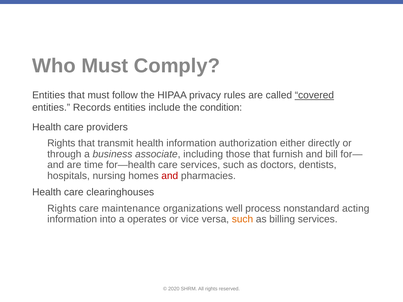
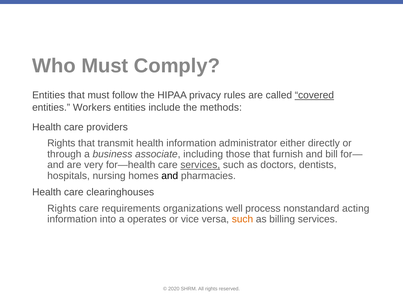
Records: Records -> Workers (92, 107)
condition: condition -> methods (221, 107)
authorization: authorization -> administrator (248, 143)
time: time -> very (94, 165)
services underline: none -> present (200, 165)
and colour: red -> black (170, 176)
maintenance: maintenance -> requirements (131, 209)
